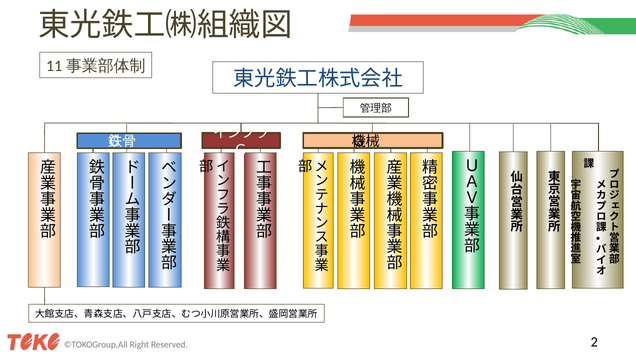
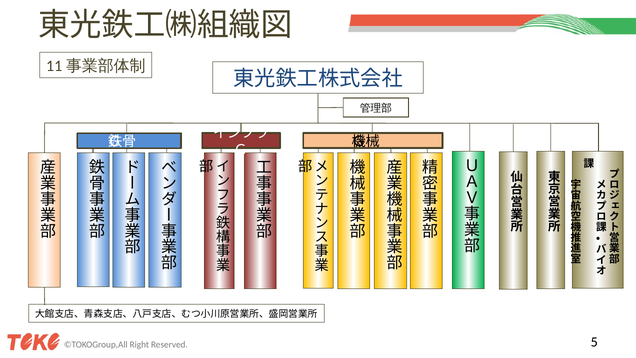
2: 2 -> 5 (594, 342)
